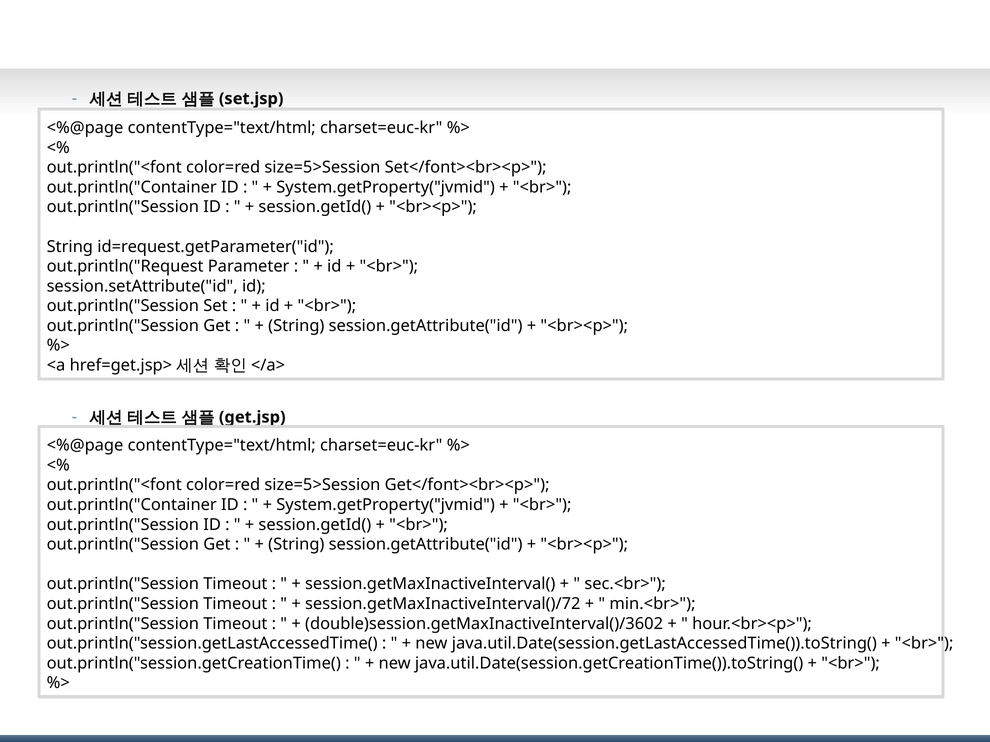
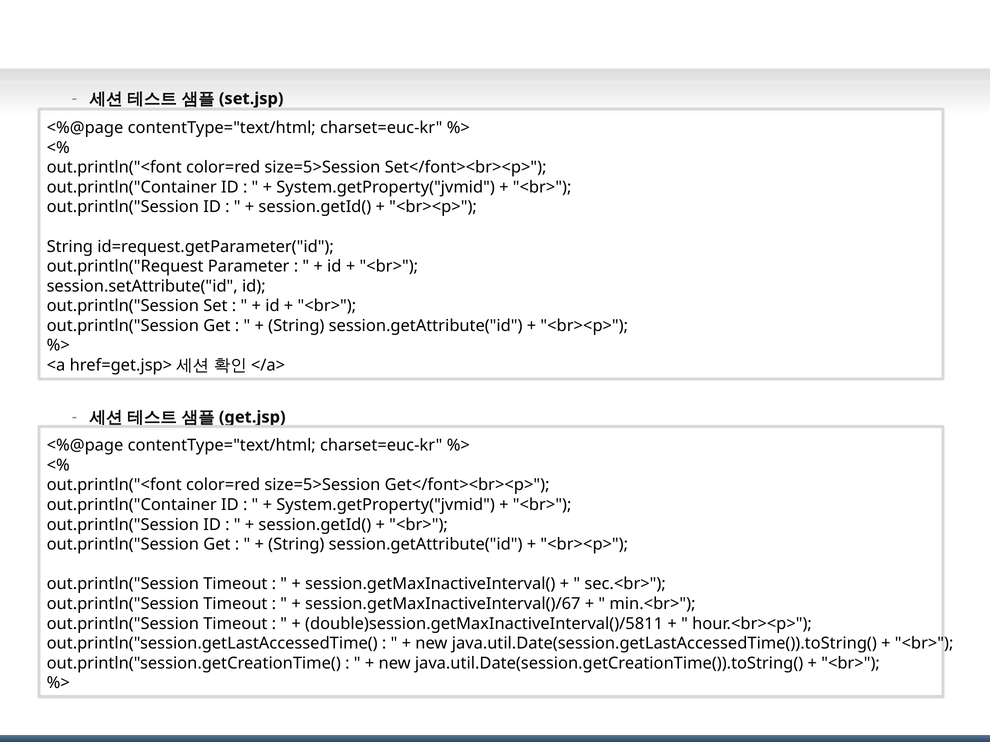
session.getMaxInactiveInterval()/72: session.getMaxInactiveInterval()/72 -> session.getMaxInactiveInterval()/67 (443, 604)
double)session.getMaxInactiveInterval()/3602: double)session.getMaxInactiveInterval()/3602 -> double)session.getMaxInactiveInterval()/5811 (484, 624)
